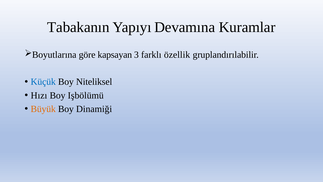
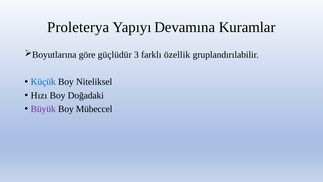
Tabakanın: Tabakanın -> Proleterya (78, 27)
kapsayan: kapsayan -> güçlüdür (115, 55)
Işbölümü: Işbölümü -> Doğadaki (86, 95)
Büyük colour: orange -> purple (43, 109)
Dinamiği: Dinamiği -> Mübeccel (94, 109)
